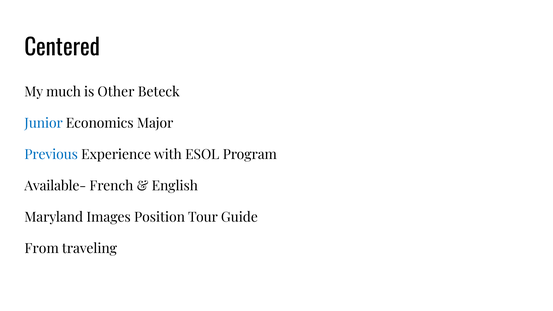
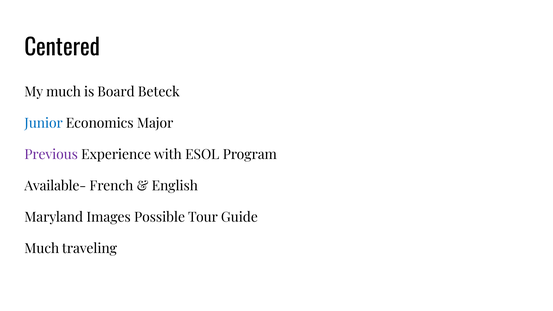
Other: Other -> Board (116, 92)
Previous colour: blue -> purple (51, 155)
Position: Position -> Possible (160, 217)
From: From -> Much (42, 249)
